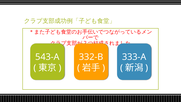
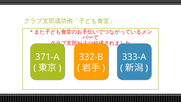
543-A: 543-A -> 371-A (47, 57)
